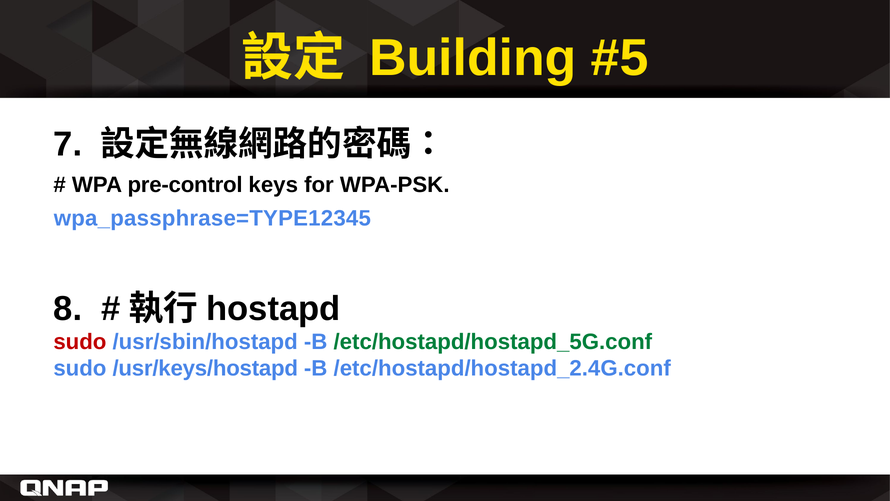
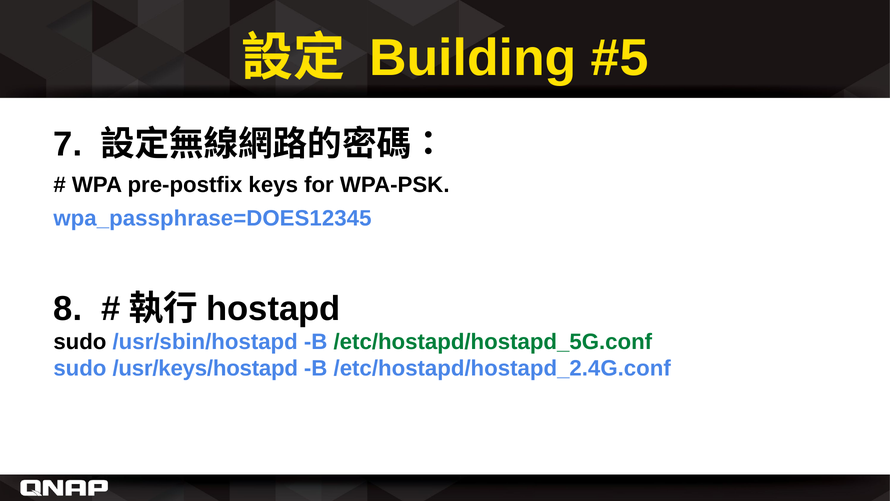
pre-control: pre-control -> pre-postfix (185, 185)
wpa_passphrase=TYPE12345: wpa_passphrase=TYPE12345 -> wpa_passphrase=DOES12345 (212, 218)
sudo colour: red -> black (80, 342)
